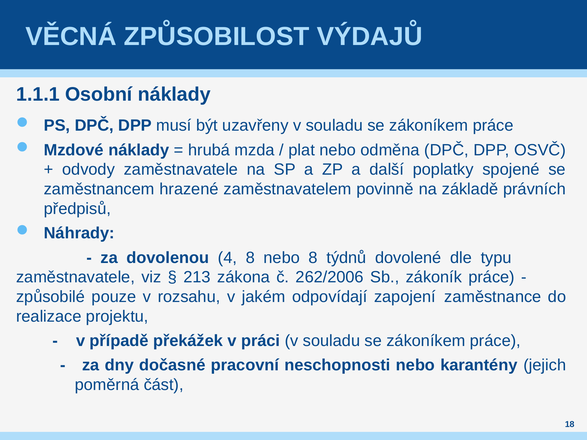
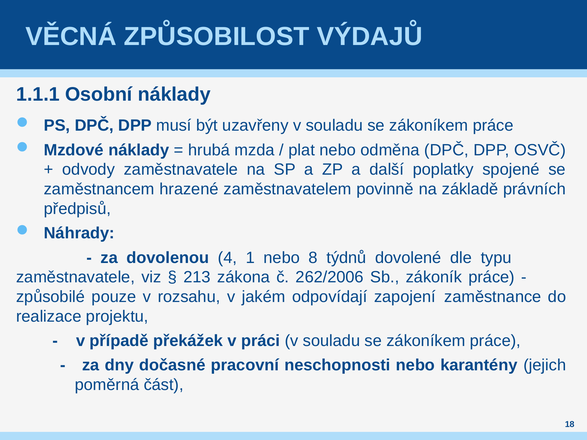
4 8: 8 -> 1 (250, 258)
